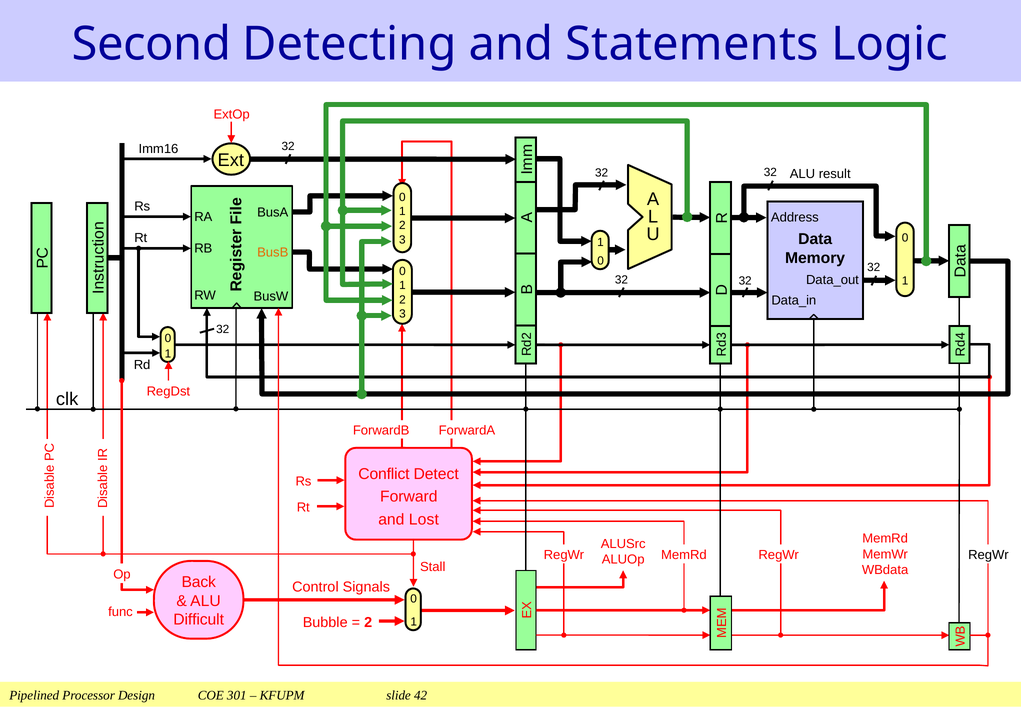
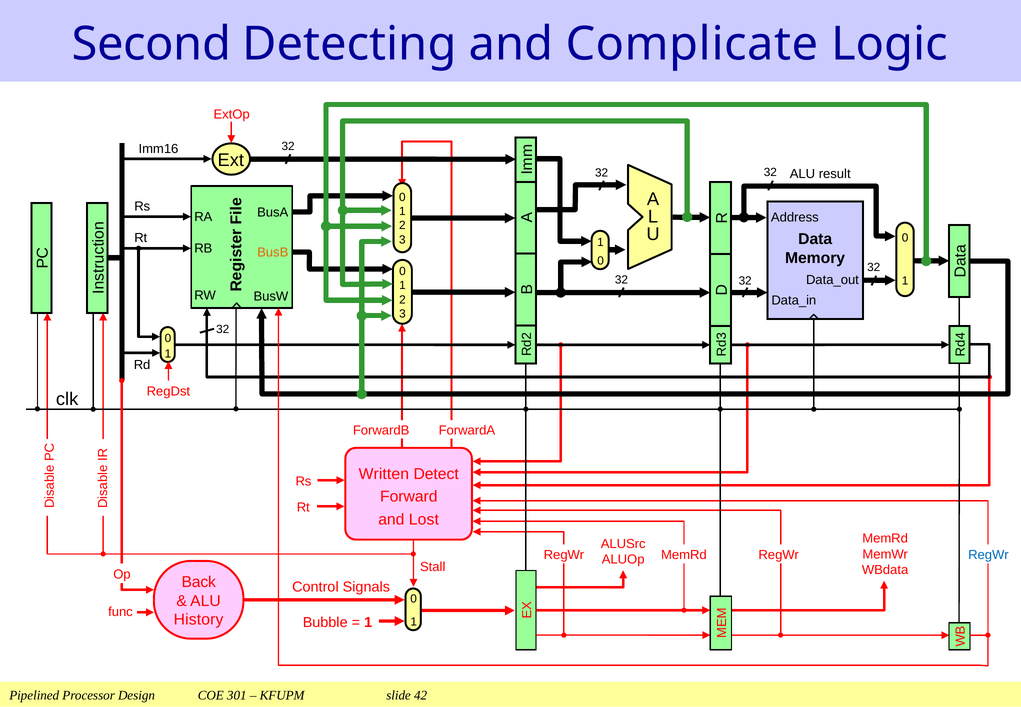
Statements: Statements -> Complicate (692, 44)
Conflict: Conflict -> Written (384, 474)
RegWr colour: black -> blue (988, 555)
Difficult: Difficult -> History (199, 620)
2: 2 -> 1 (368, 623)
